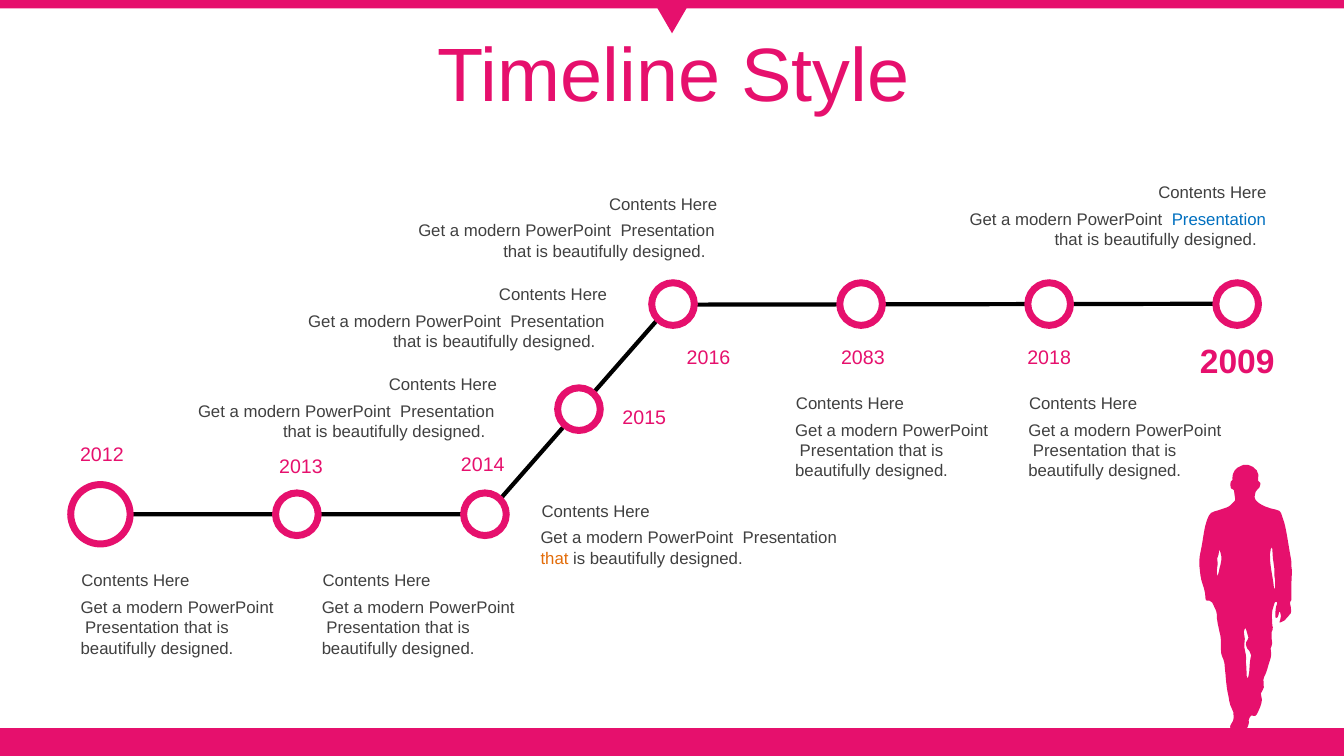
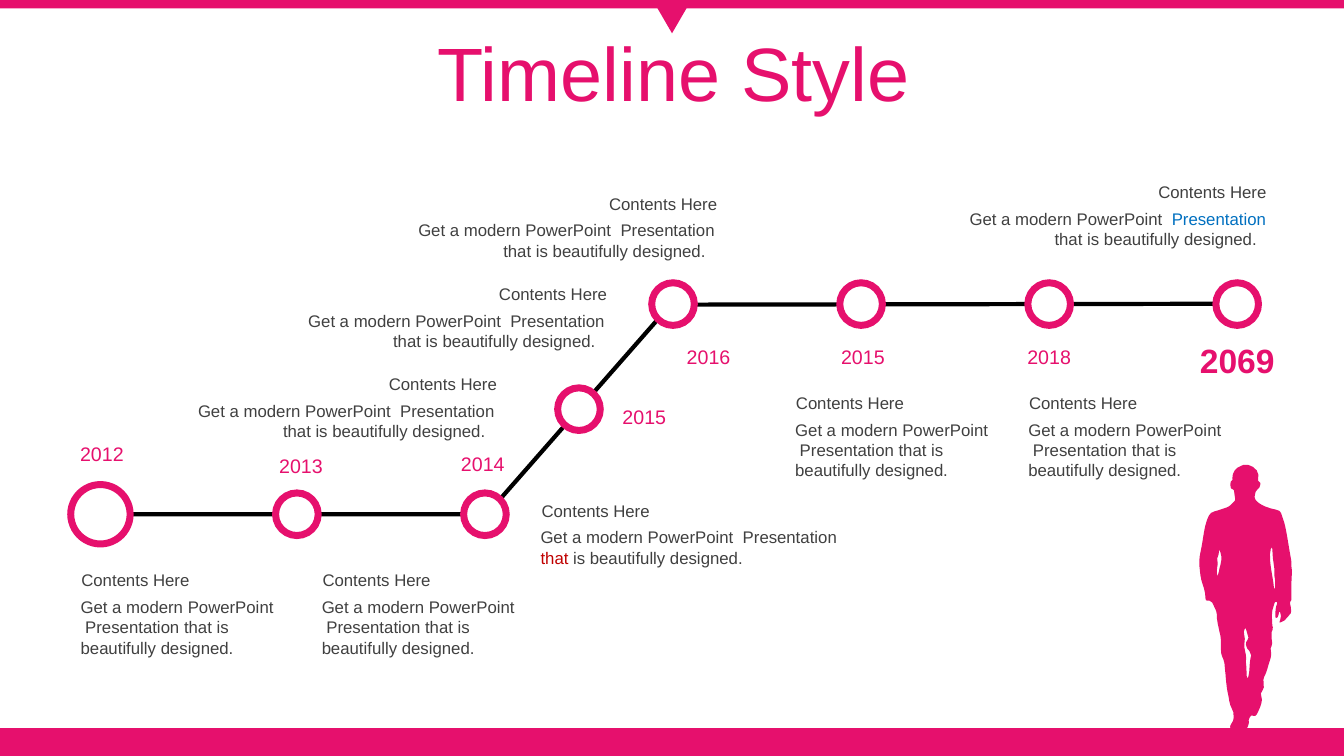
2083: 2083 -> 2015 (863, 358)
2009: 2009 -> 2069 (1237, 362)
that colour: orange -> red (555, 558)
